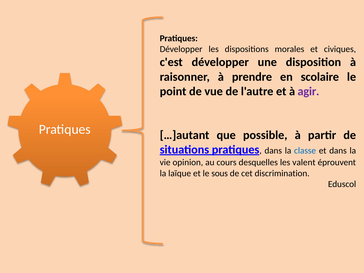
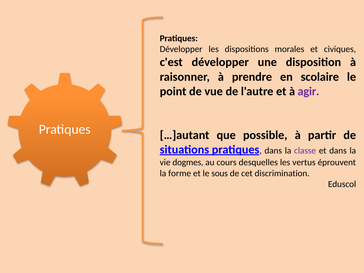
classe colour: blue -> purple (305, 151)
opinion: opinion -> dogmes (188, 162)
valent: valent -> vertus (304, 162)
laïque: laïque -> forme (180, 173)
